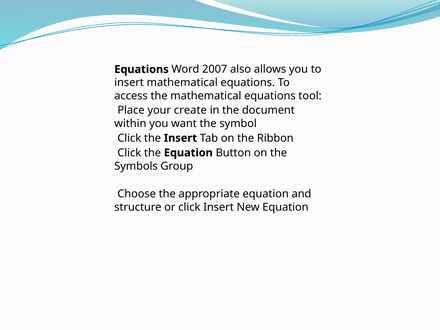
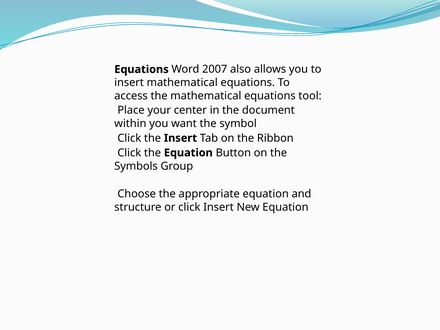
create: create -> center (190, 110)
